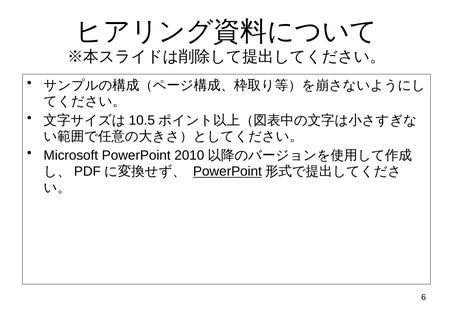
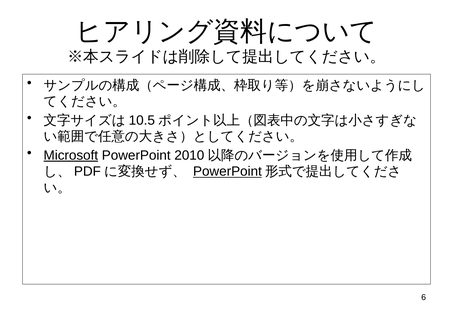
Microsoft underline: none -> present (71, 155)
